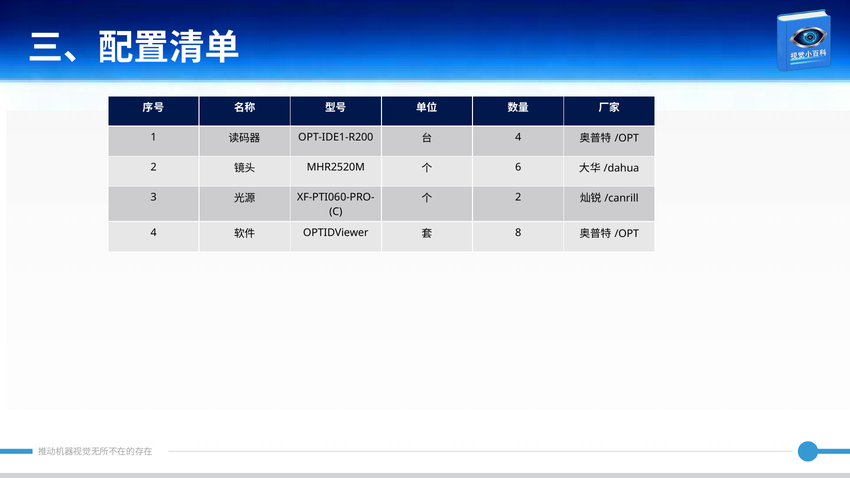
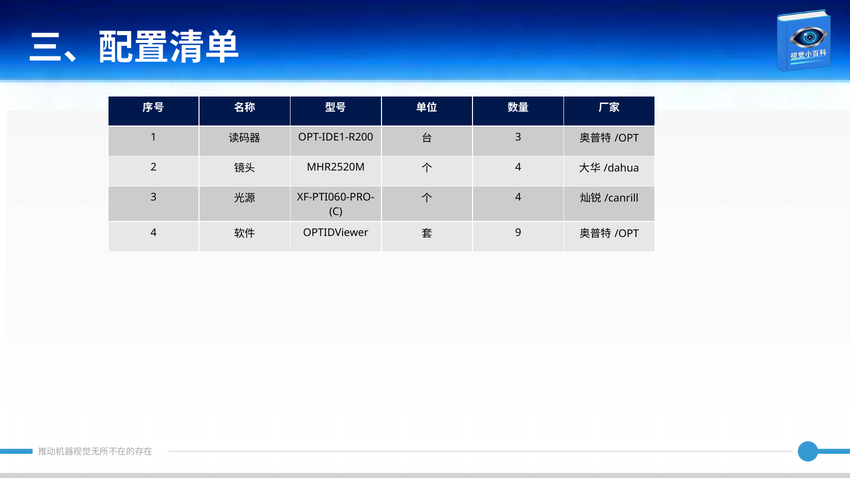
4: 4 -> 3 (518, 137)
6: 6 -> 4 (518, 167)
2: 2 -> 4 (518, 197)
8: 8 -> 9 (518, 233)
